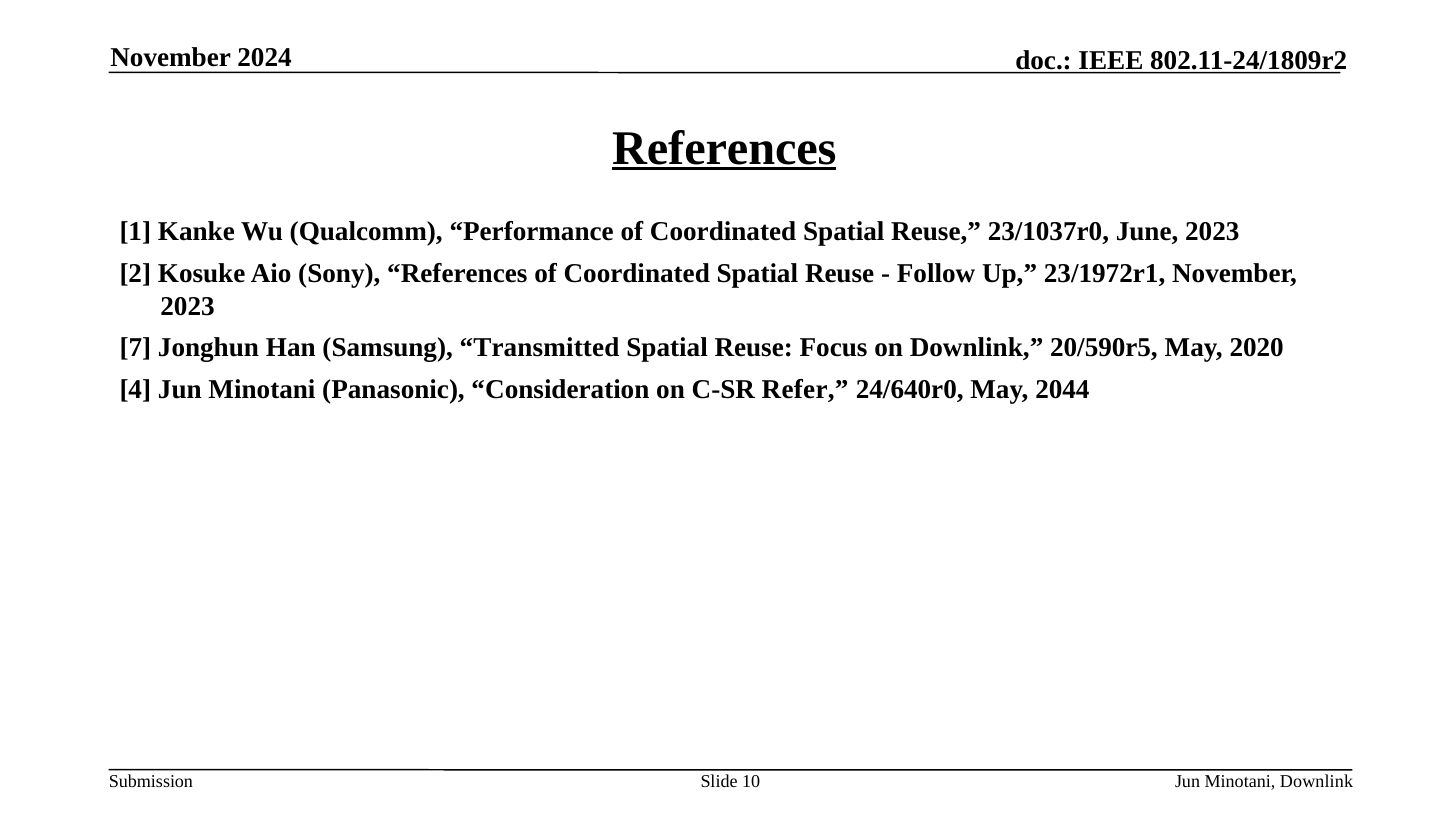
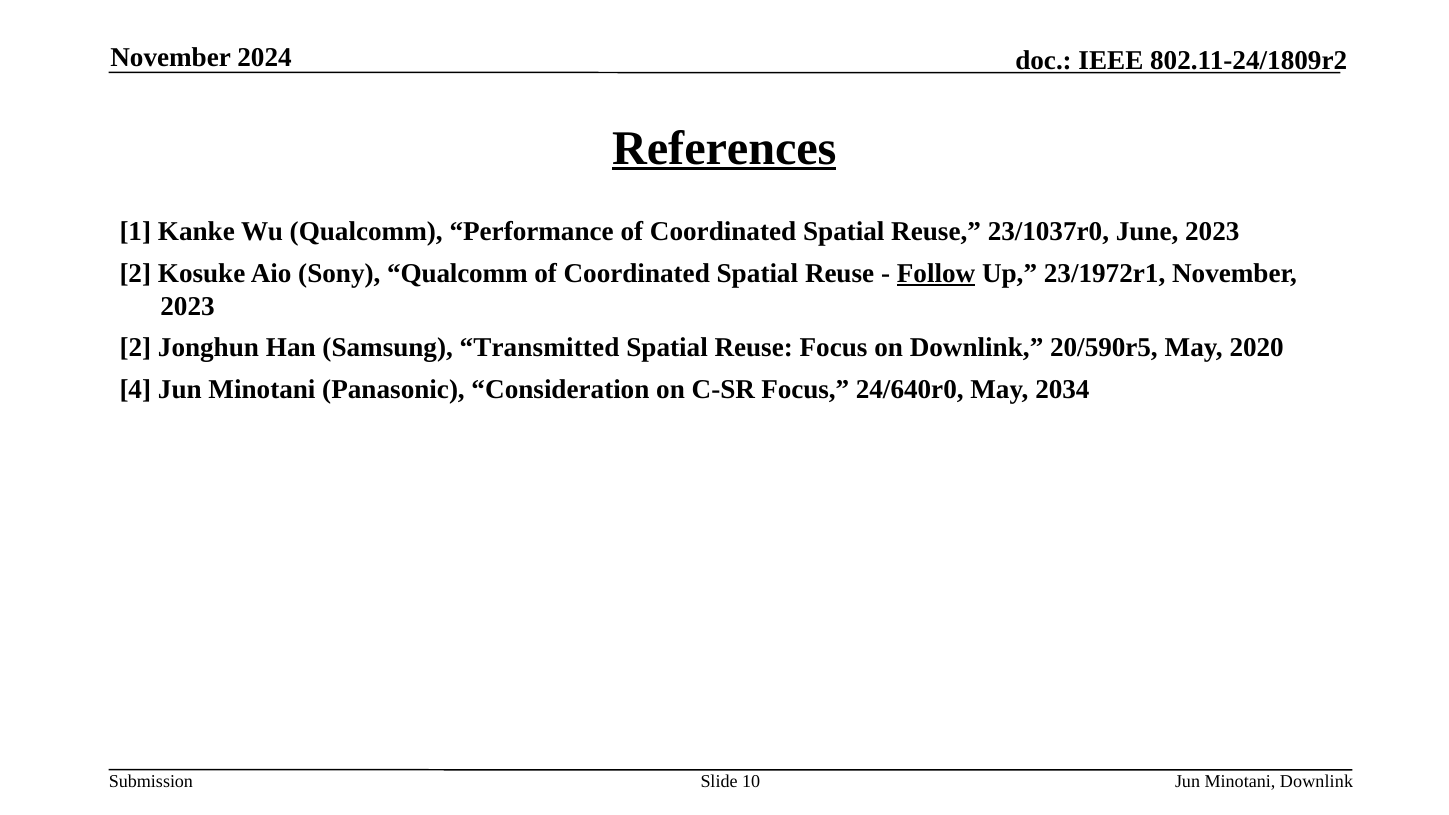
Sony References: References -> Qualcomm (457, 273)
Follow underline: none -> present (936, 273)
7: 7 -> 2 (135, 348)
C-SR Refer: Refer -> Focus (805, 389)
2044: 2044 -> 2034 (1062, 389)
